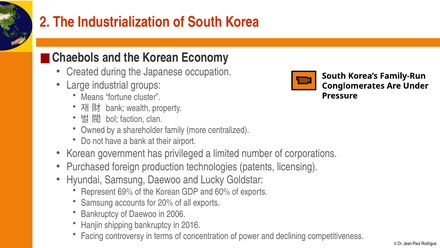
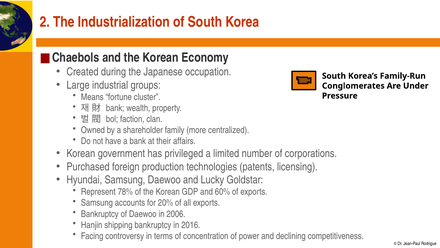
airport: airport -> affairs (184, 141)
69%: 69% -> 78% (125, 192)
